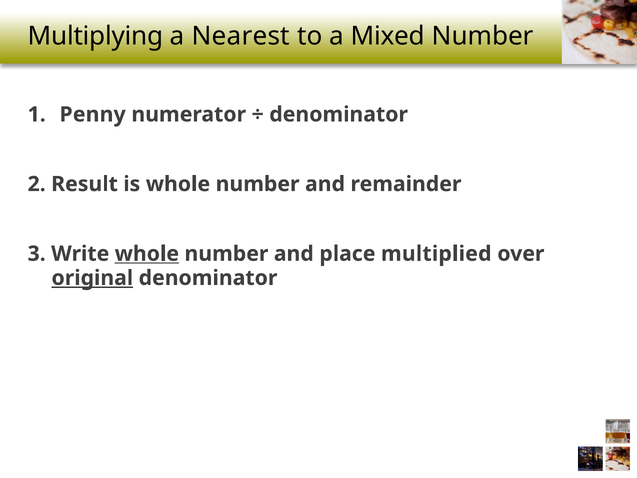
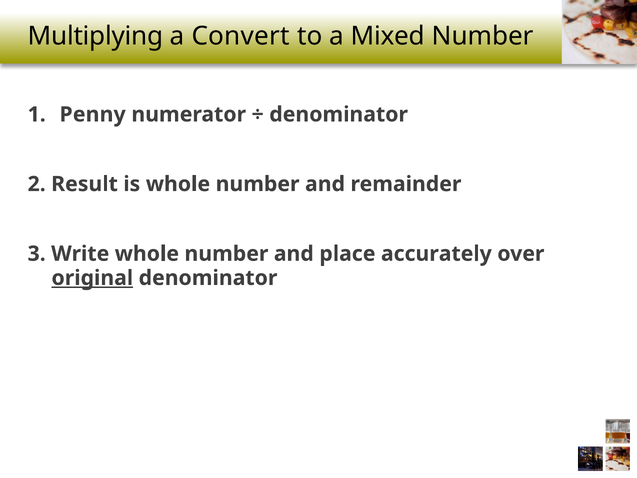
Nearest: Nearest -> Convert (241, 36)
whole underline: present -> none (147, 254)
multiplied: multiplied -> accurately (436, 254)
